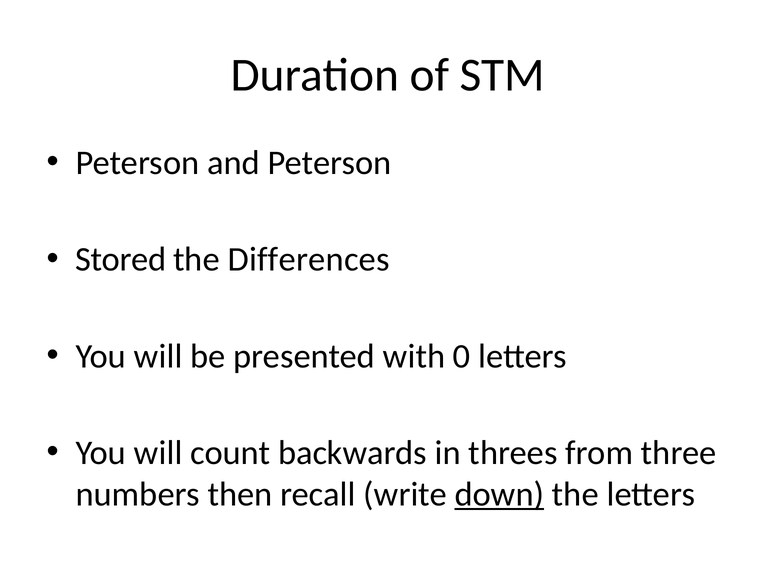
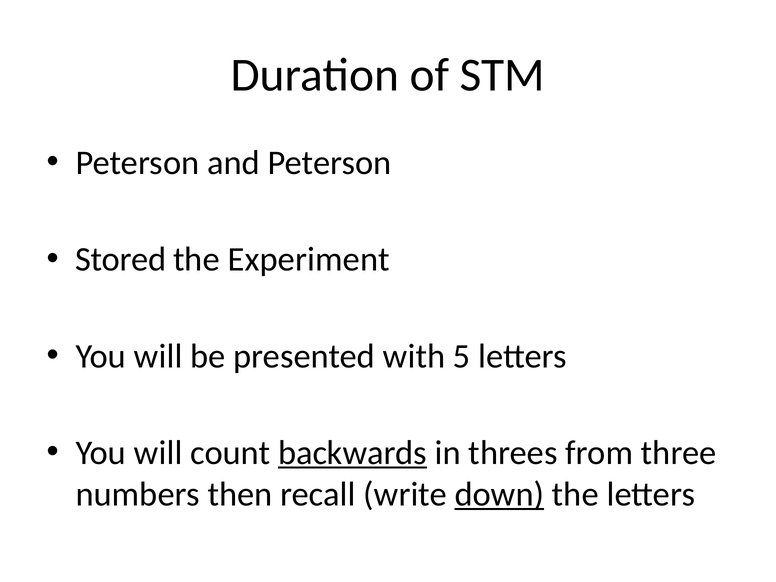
Differences: Differences -> Experiment (309, 259)
0: 0 -> 5 (462, 356)
backwards underline: none -> present (353, 453)
